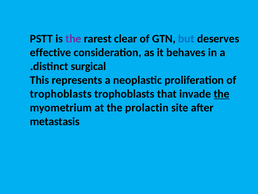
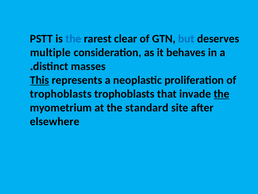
the colour: purple -> blue (73, 39)
effective: effective -> multiple (50, 52)
surgical: surgical -> masses (88, 66)
This underline: none -> present (40, 80)
prolactin: prolactin -> standard (147, 107)
metastasis: metastasis -> elsewhere (55, 121)
